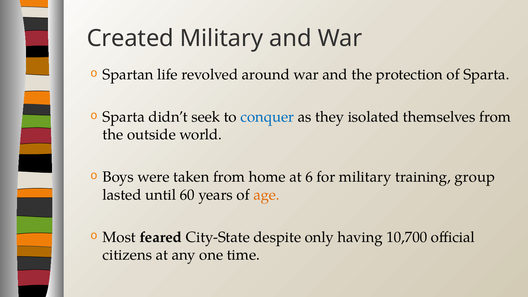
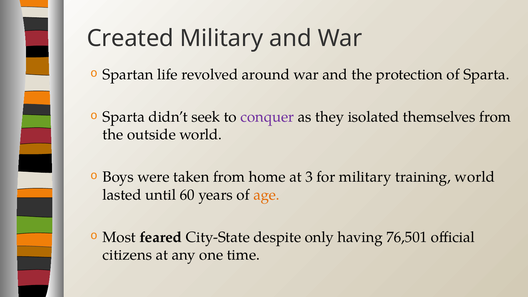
conquer colour: blue -> purple (267, 117)
6: 6 -> 3 (309, 177)
training group: group -> world (475, 177)
10,700: 10,700 -> 76,501 (407, 237)
